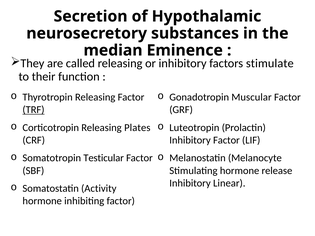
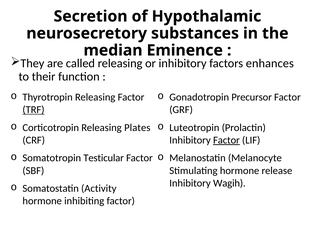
stimulate: stimulate -> enhances (270, 63)
Muscular: Muscular -> Precursor (252, 97)
Factor underline: none -> present (226, 140)
Linear: Linear -> Wagih (229, 183)
